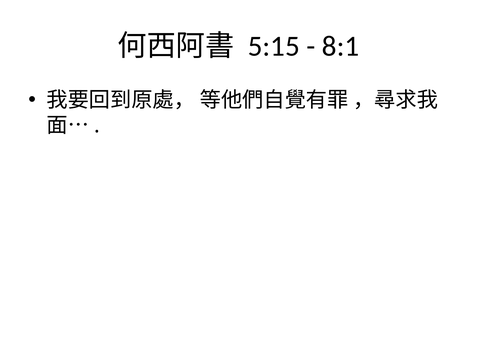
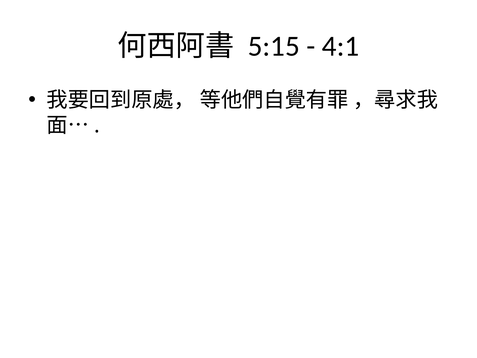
8:1: 8:1 -> 4:1 (341, 46)
